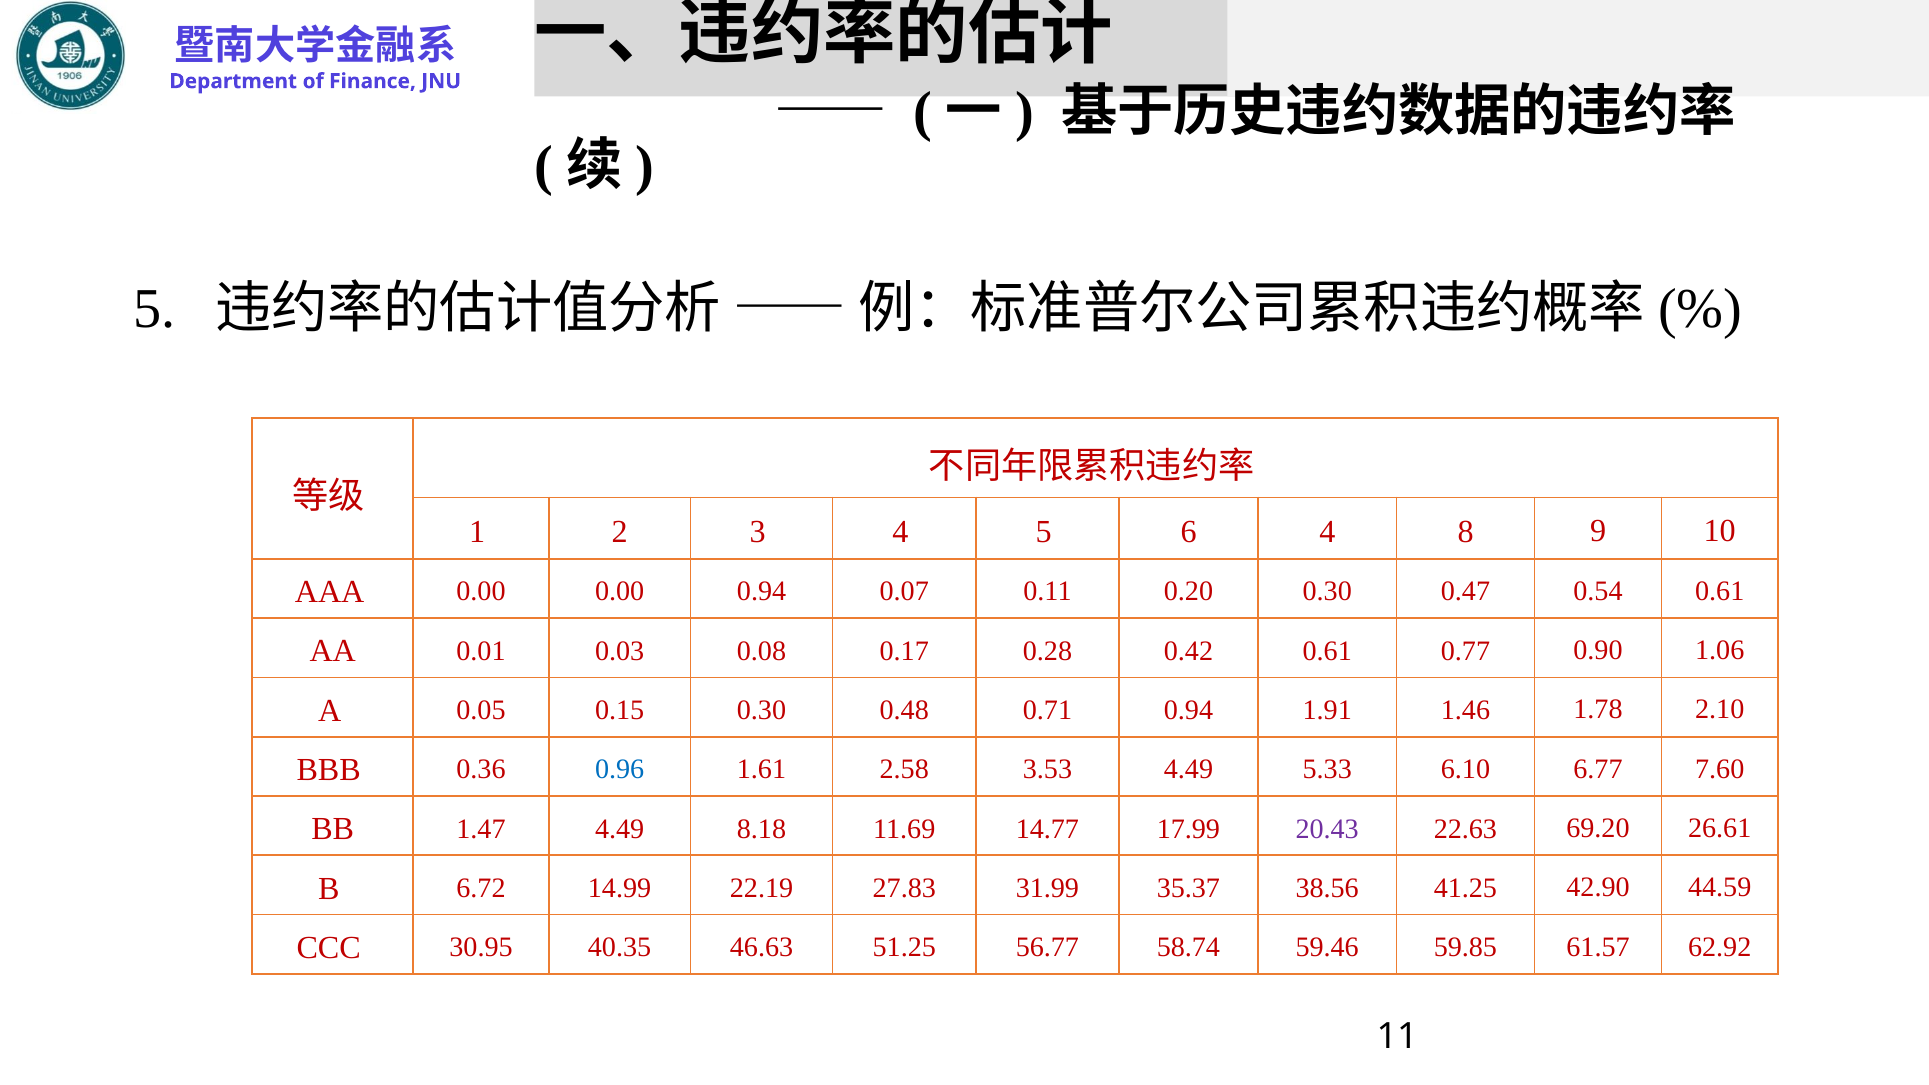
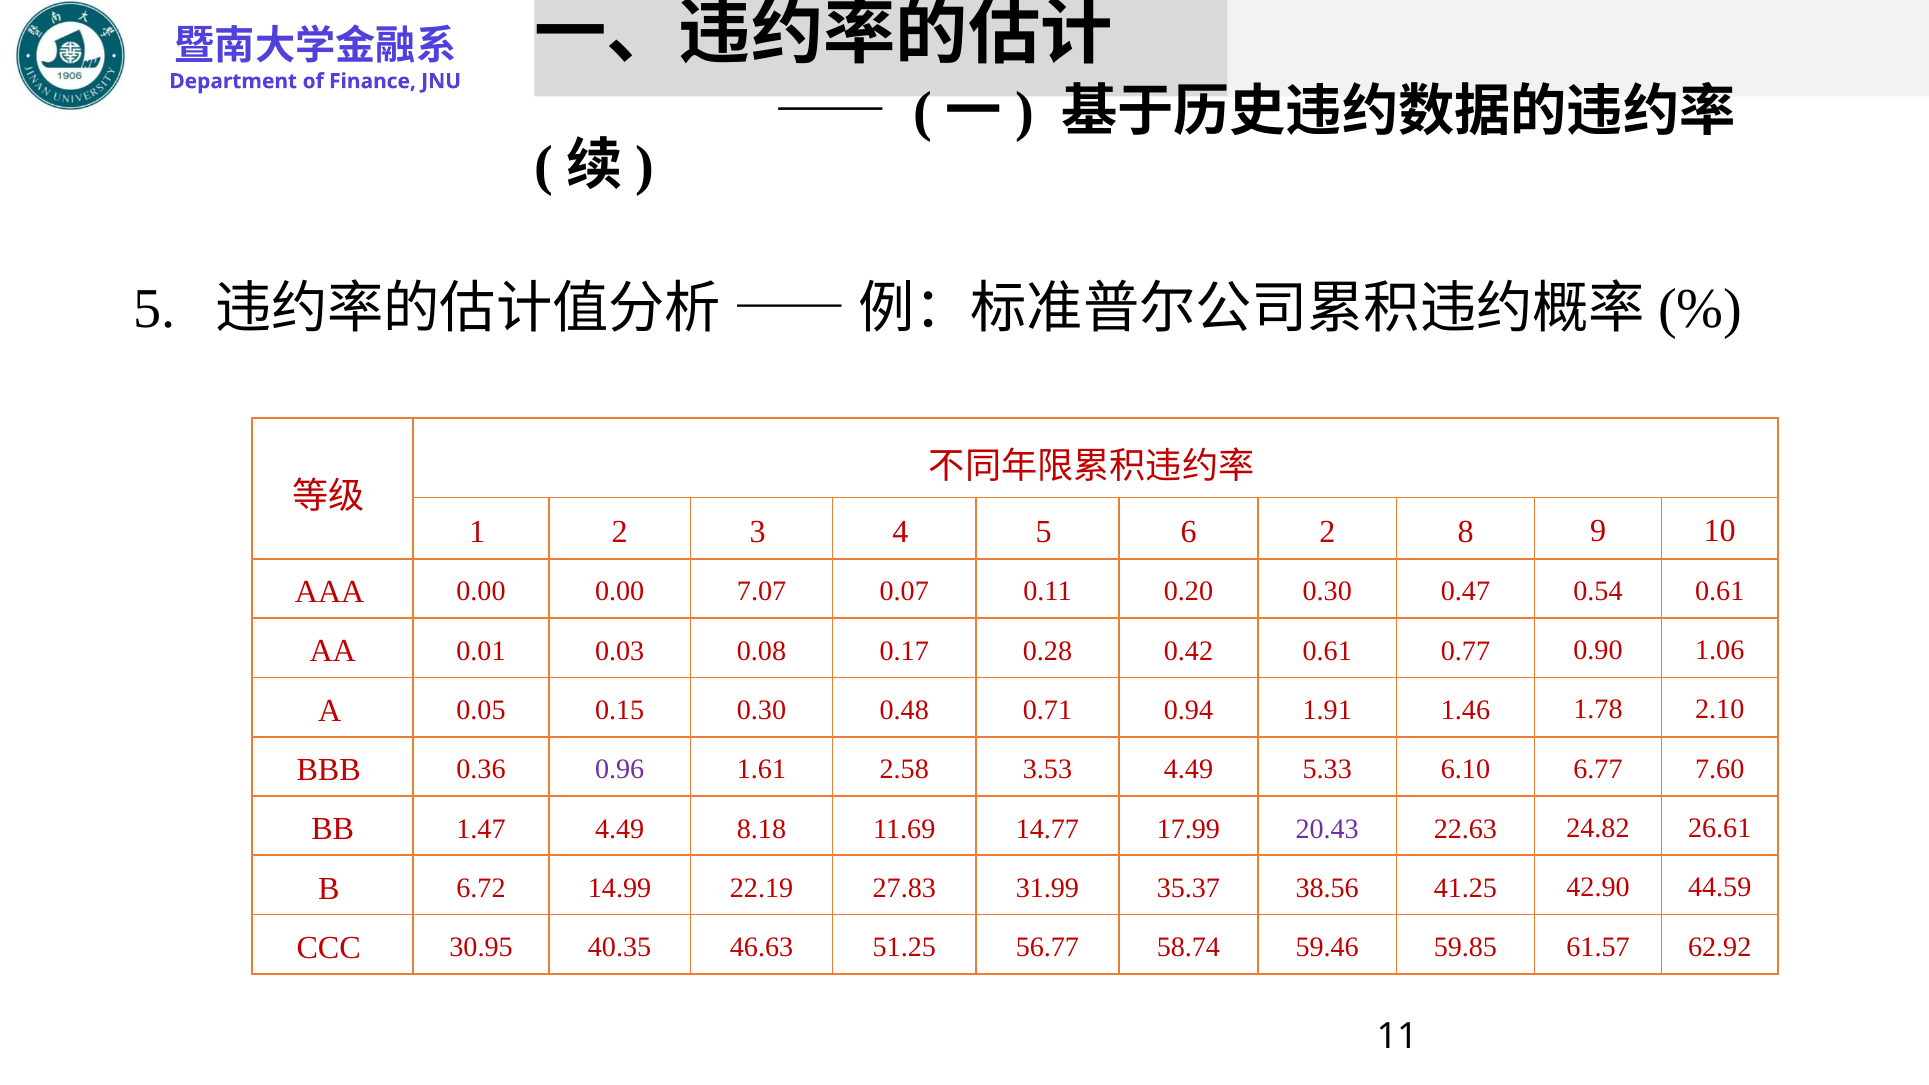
6 4: 4 -> 2 (1327, 532)
0.00 0.94: 0.94 -> 7.07 (762, 592)
0.96 colour: blue -> purple (620, 770)
69.20: 69.20 -> 24.82 (1598, 828)
